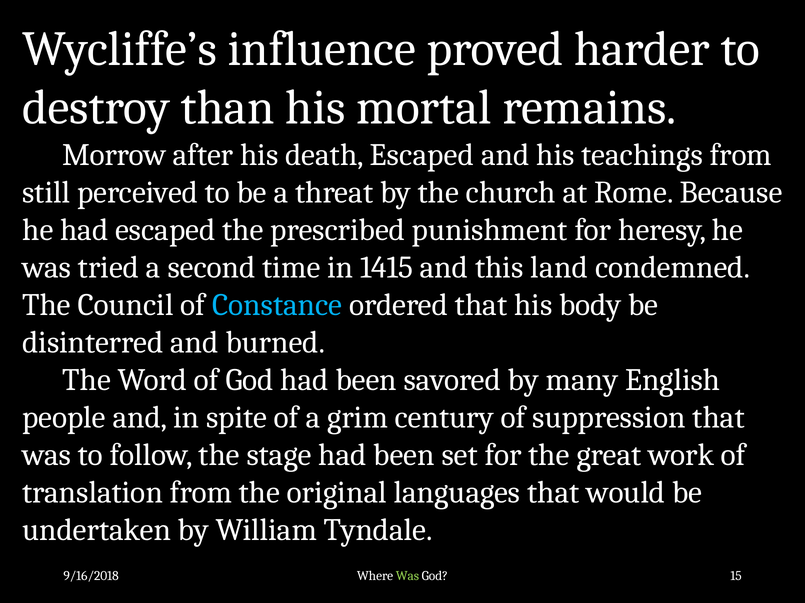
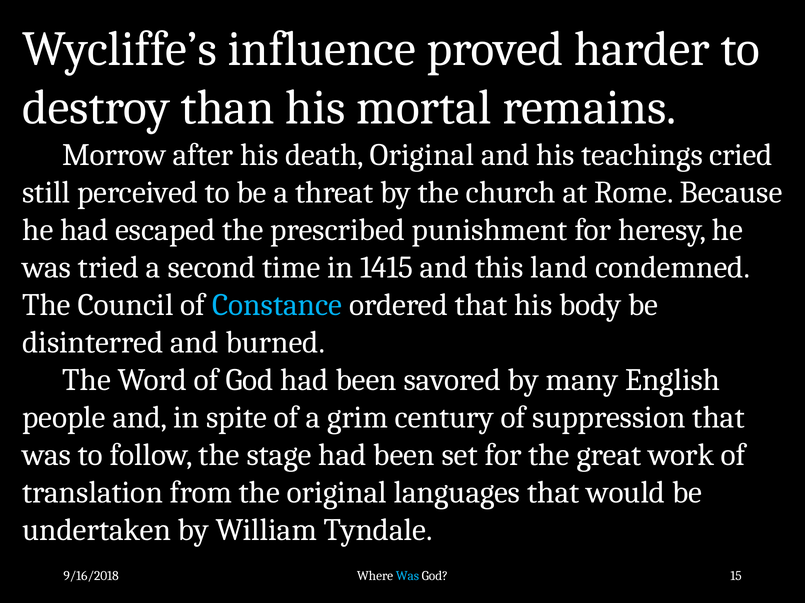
death Escaped: Escaped -> Original (422, 155)
teachings from: from -> cried (741, 155)
Was colour: light green -> light blue (407, 577)
